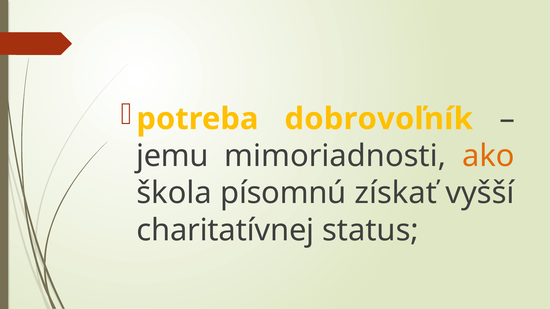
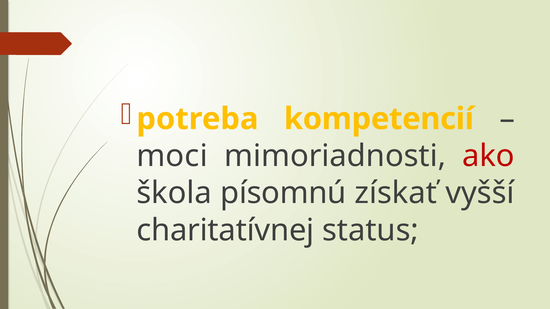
dobrovoľník: dobrovoľník -> kompetencií (379, 119)
jemu: jemu -> moci (172, 156)
ako colour: orange -> red (488, 156)
